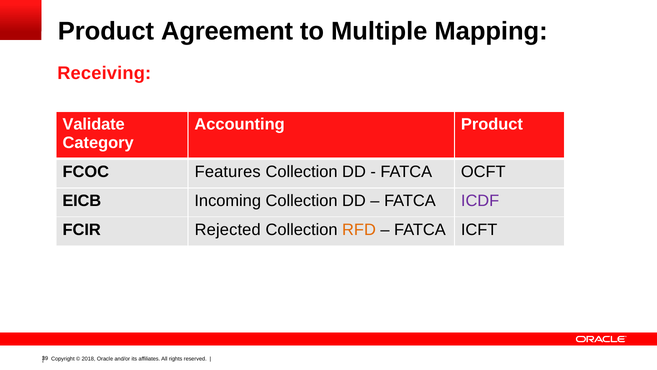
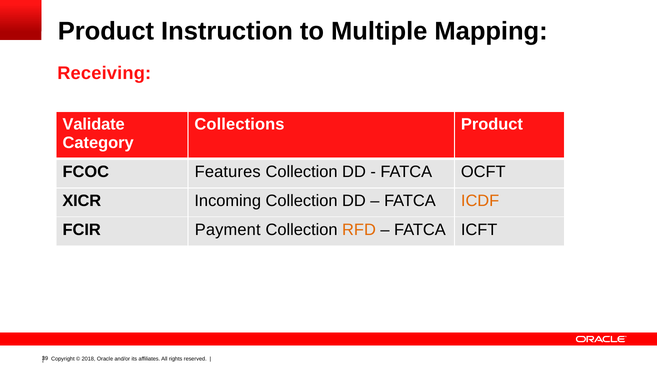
Agreement: Agreement -> Instruction (227, 31)
Accounting: Accounting -> Collections (239, 124)
EICB: EICB -> XICR (82, 200)
ICDF colour: purple -> orange (480, 200)
Rejected: Rejected -> Payment (228, 229)
